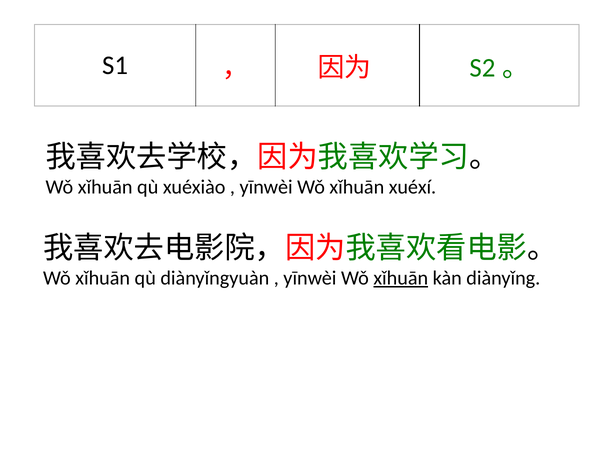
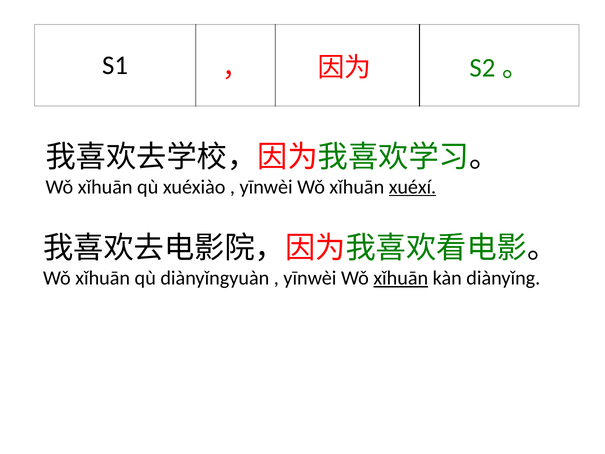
xuéxí underline: none -> present (412, 187)
